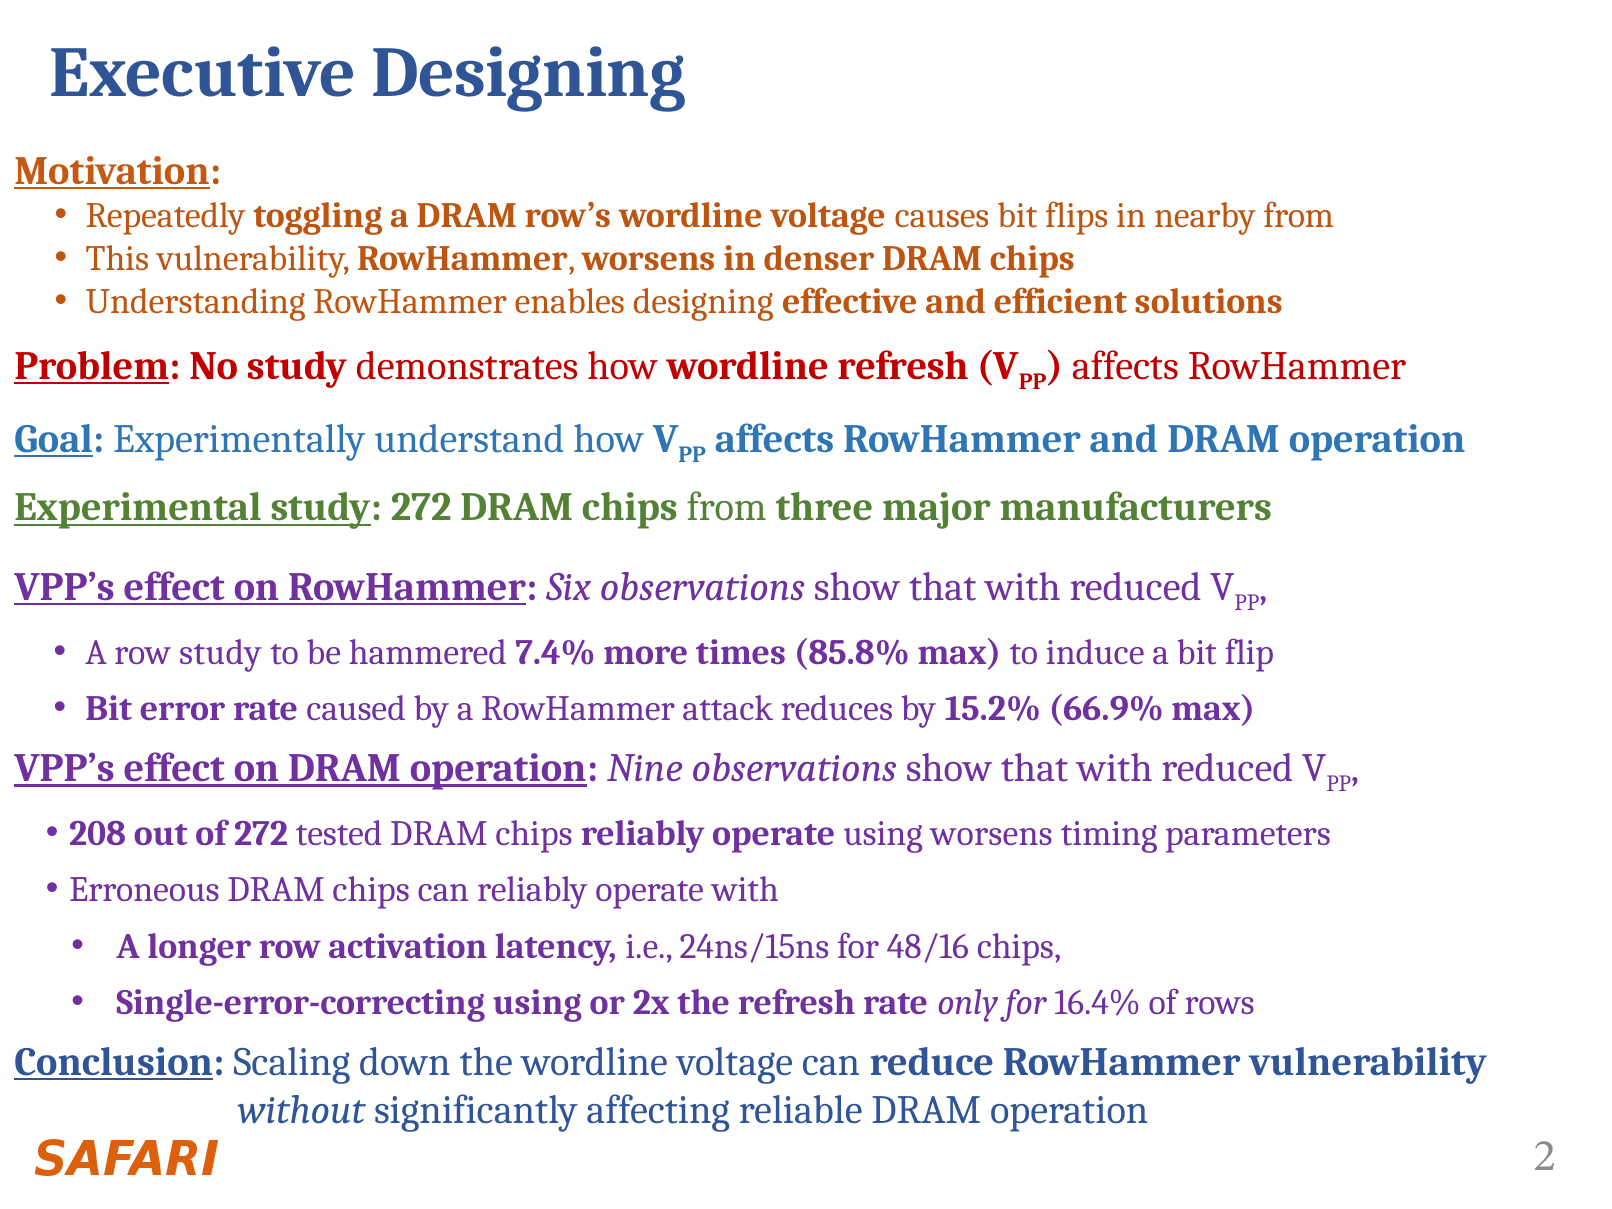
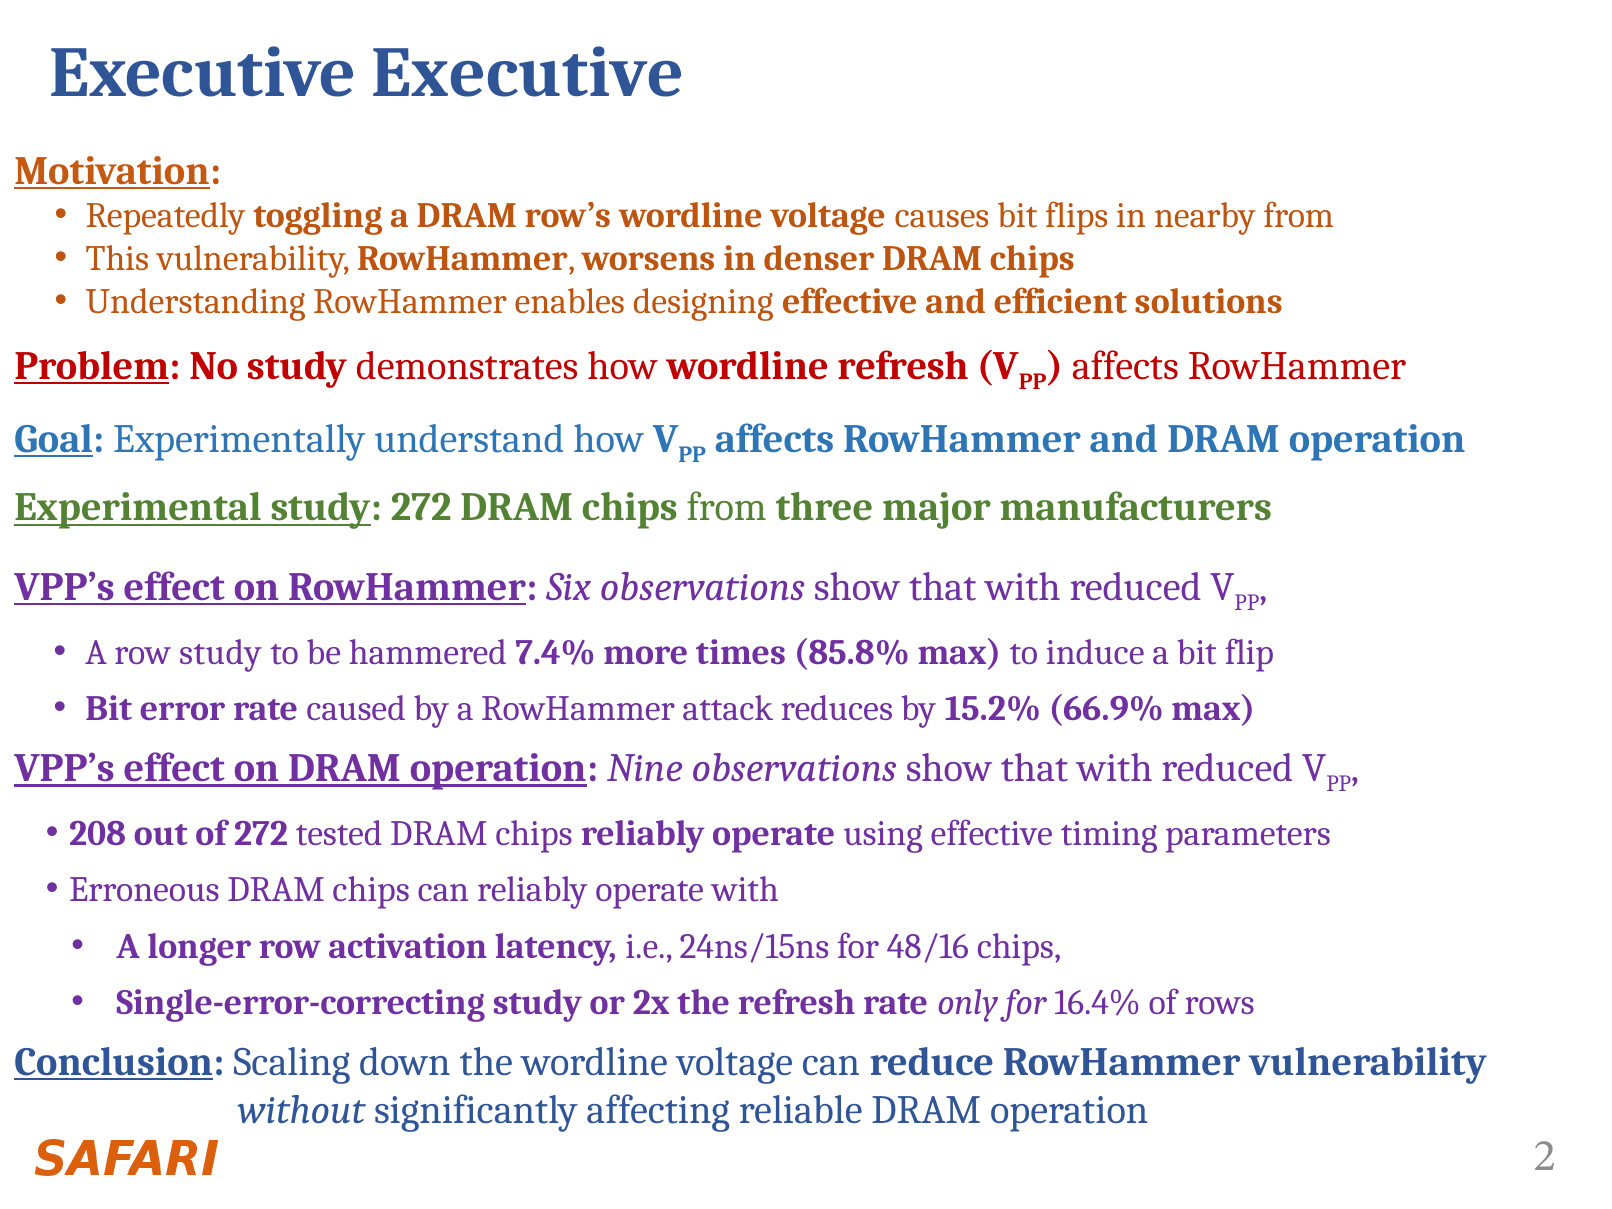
Executive Designing: Designing -> Executive (528, 73)
using worsens: worsens -> effective (992, 834)
Single-error-correcting using: using -> study (537, 1003)
